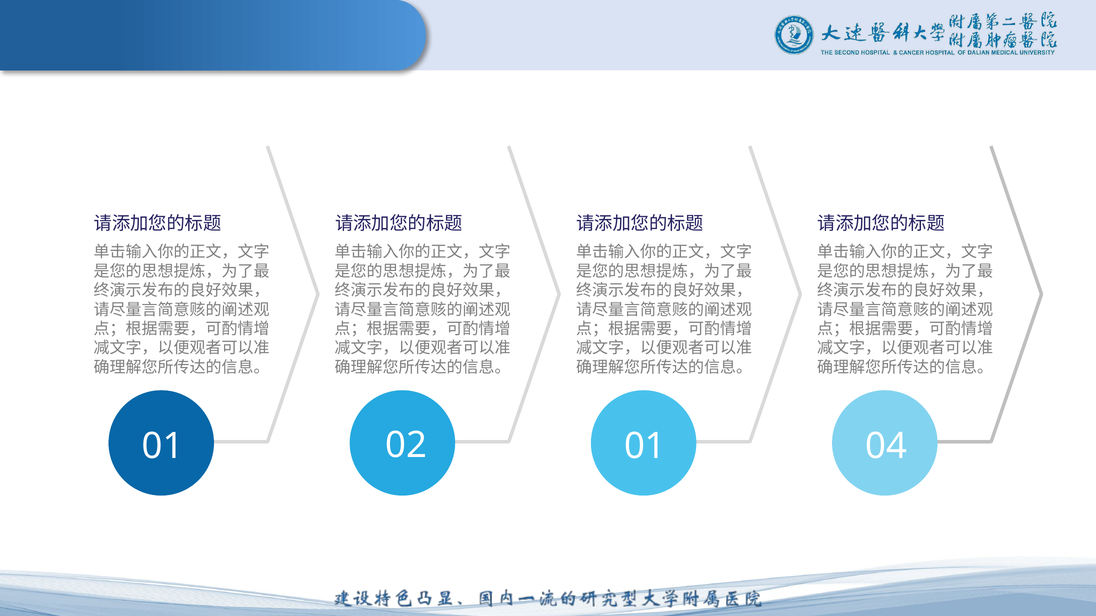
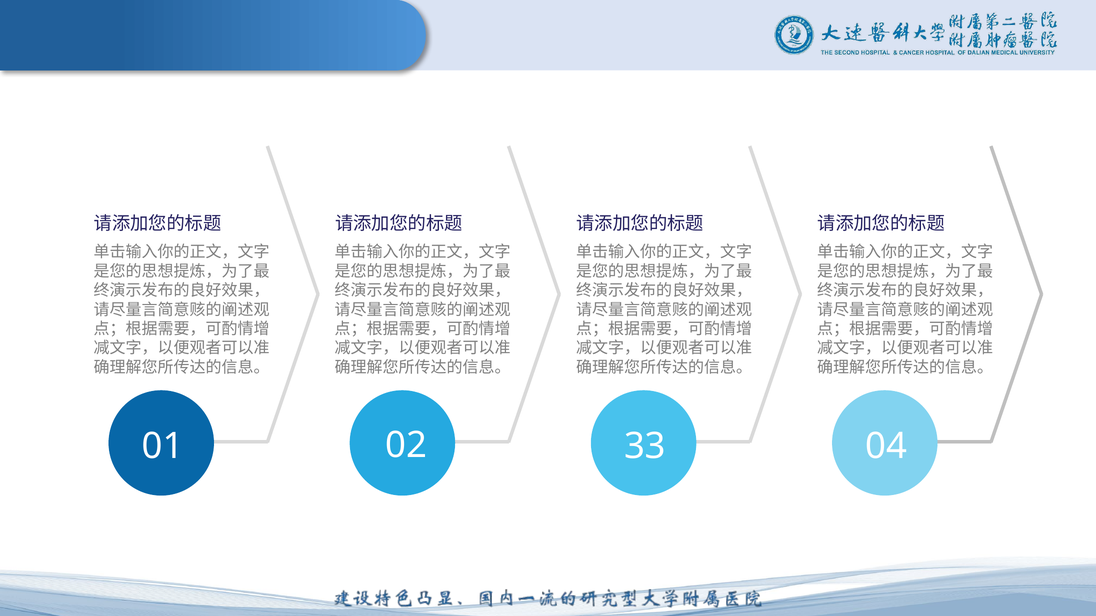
02 01: 01 -> 33 (645, 446)
